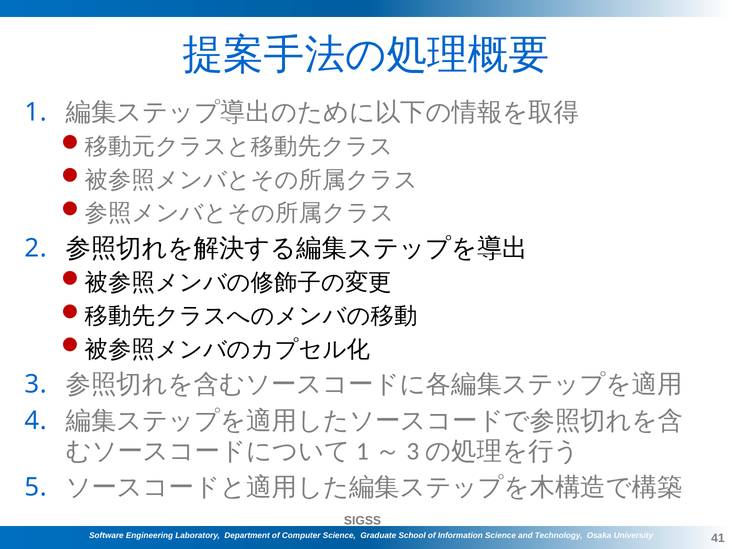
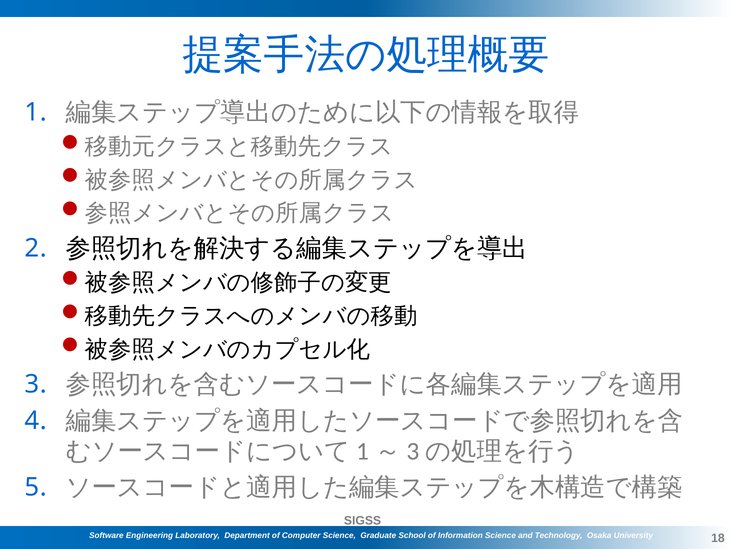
41: 41 -> 18 (718, 538)
